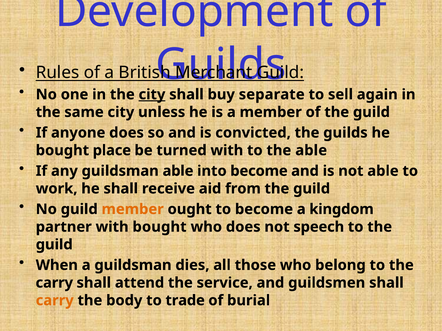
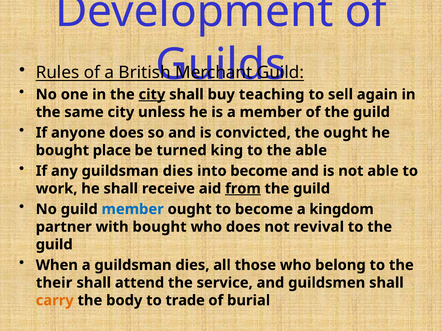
separate: separate -> teaching (272, 95)
the guilds: guilds -> ought (345, 133)
turned with: with -> king (227, 151)
any guildsman able: able -> dies (178, 171)
from underline: none -> present (243, 189)
member colour: orange -> blue (133, 210)
speech: speech -> revival (319, 227)
carry: carry -> their (54, 283)
